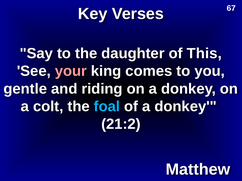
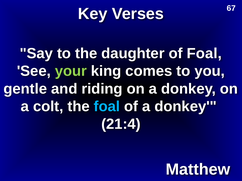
of This: This -> Foal (204, 54)
your colour: pink -> light green (71, 71)
21:2: 21:2 -> 21:4 (121, 124)
